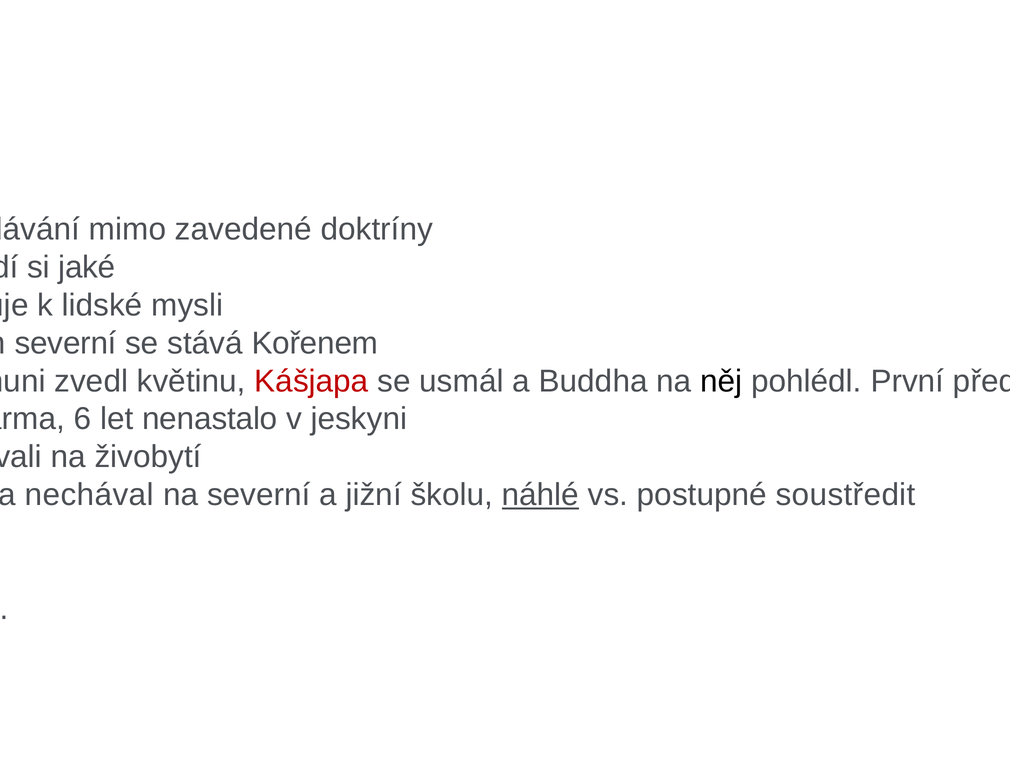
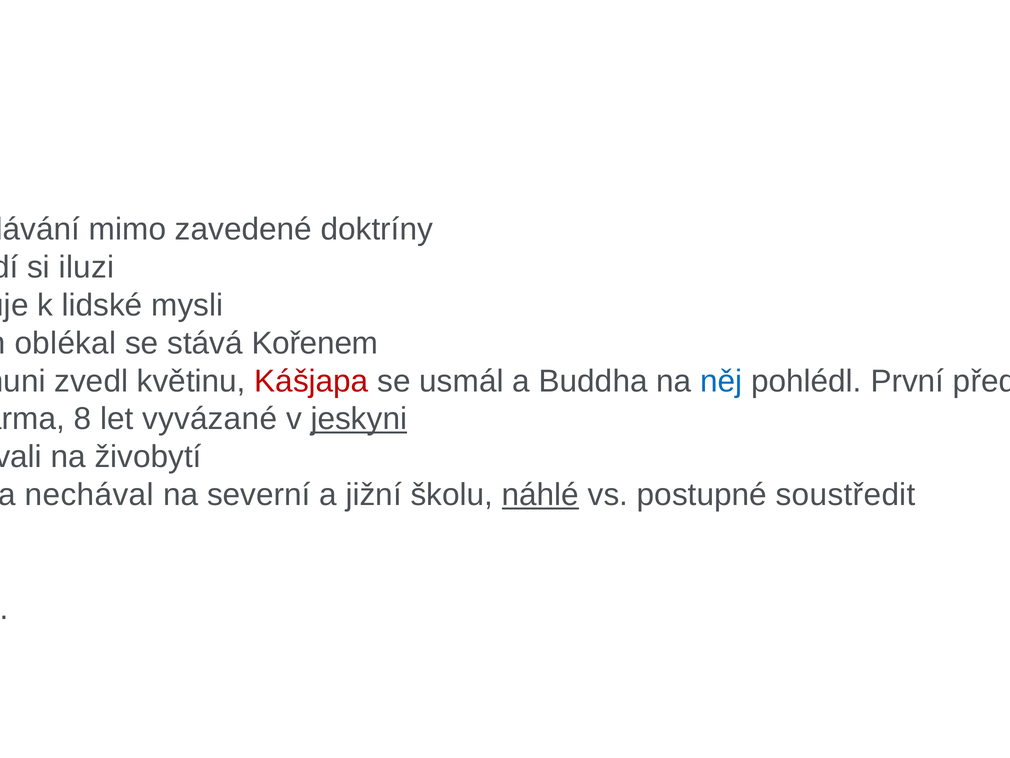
jaké: jaké -> iluzi (87, 267)
severní: severní -> oblékal (65, 343)
něj colour: black -> blue (721, 381)
6: 6 -> 8 (83, 419)
nenastalo: nenastalo -> vyvázané (210, 419)
jeskyni underline: none -> present (359, 419)
